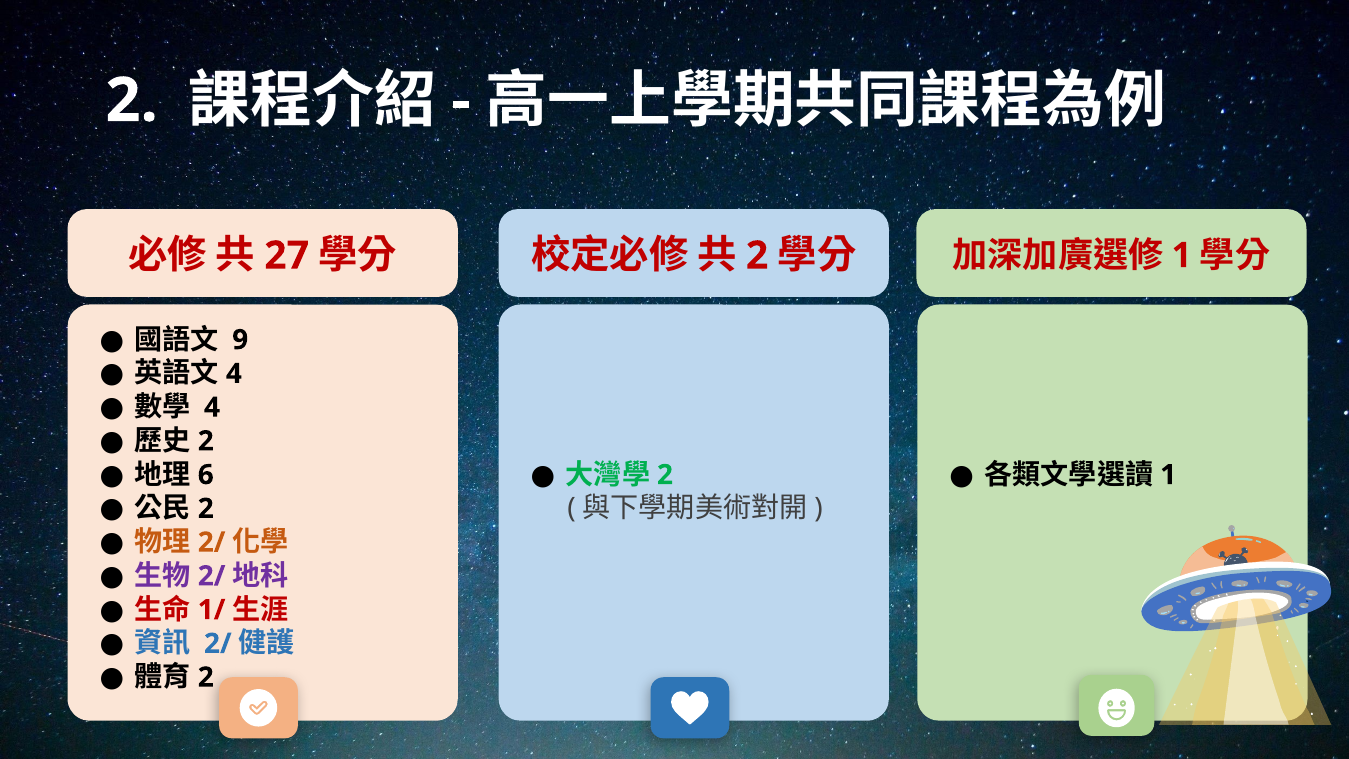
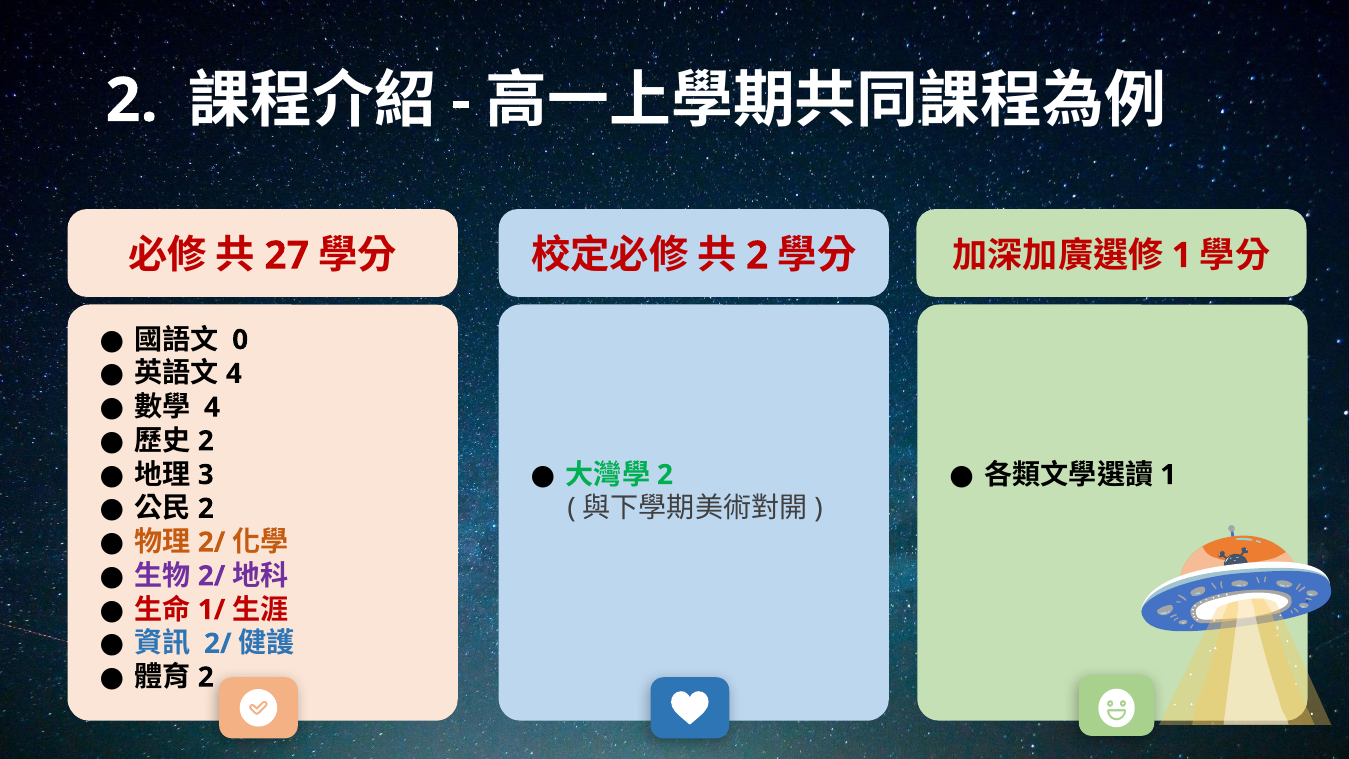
9: 9 -> 0 (240, 340)
6: 6 -> 3 (206, 475)
